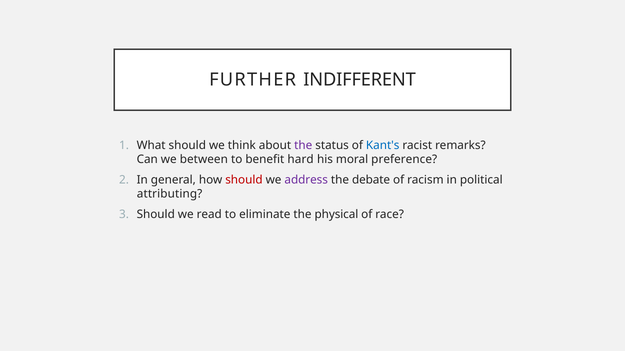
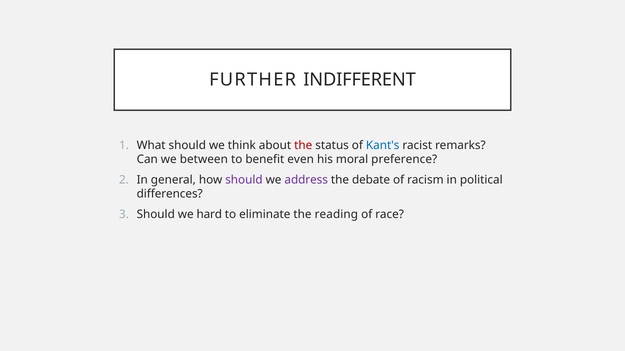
the colour: purple -> red (303, 145)
hard: hard -> even (301, 159)
should colour: red -> purple (244, 180)
attributing: attributing -> differences (170, 194)
read: read -> hard (209, 215)
physical: physical -> reading (336, 215)
